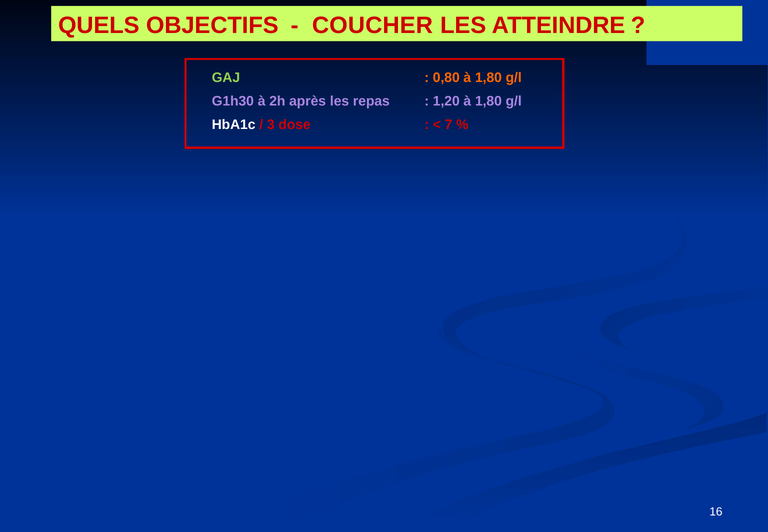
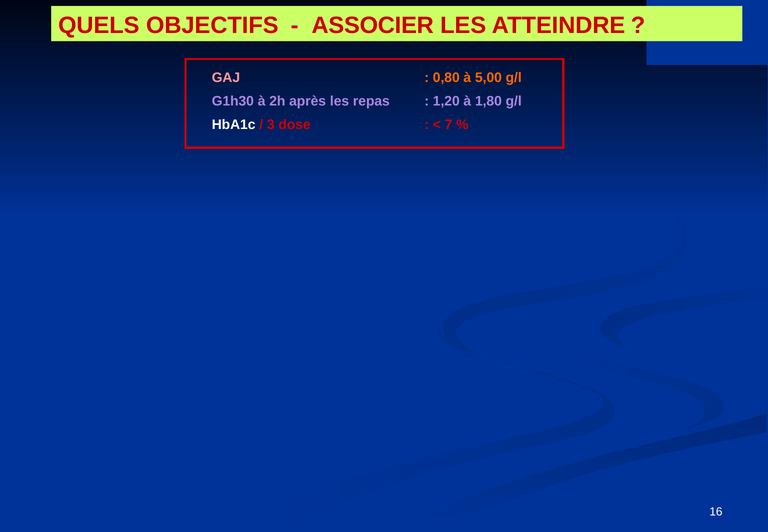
COUCHER: COUCHER -> ASSOCIER (373, 25)
GAJ colour: light green -> pink (226, 78)
0,80 à 1,80: 1,80 -> 5,00 (488, 78)
